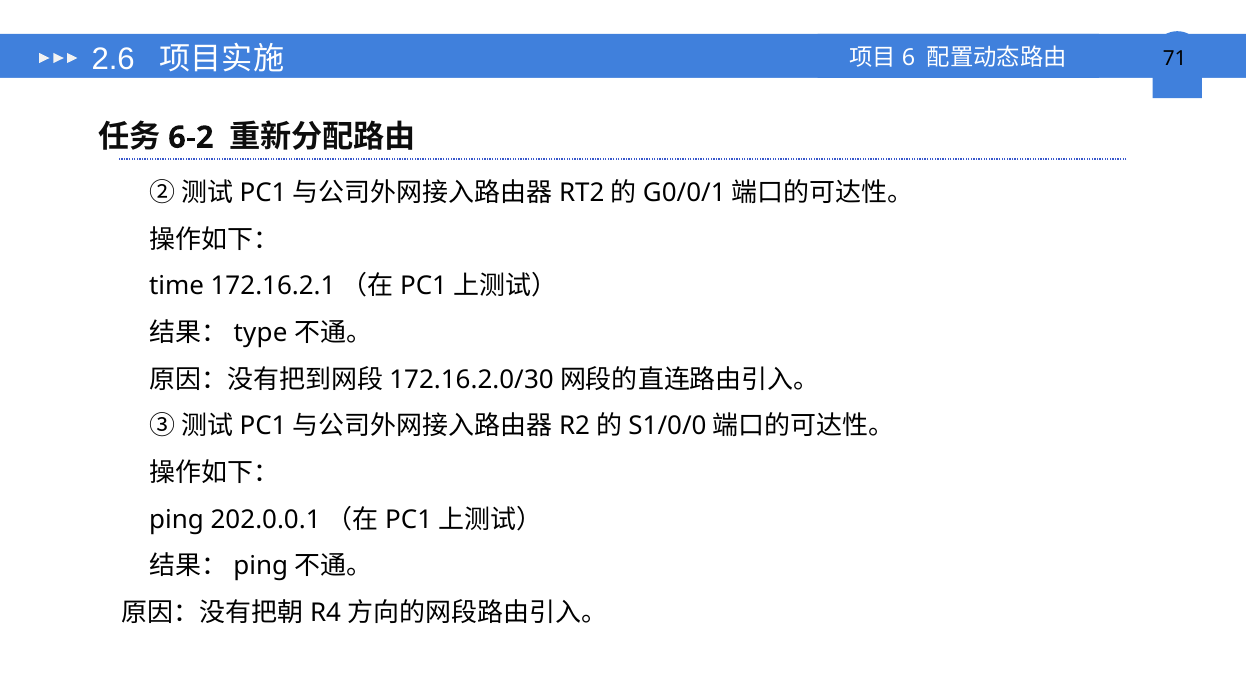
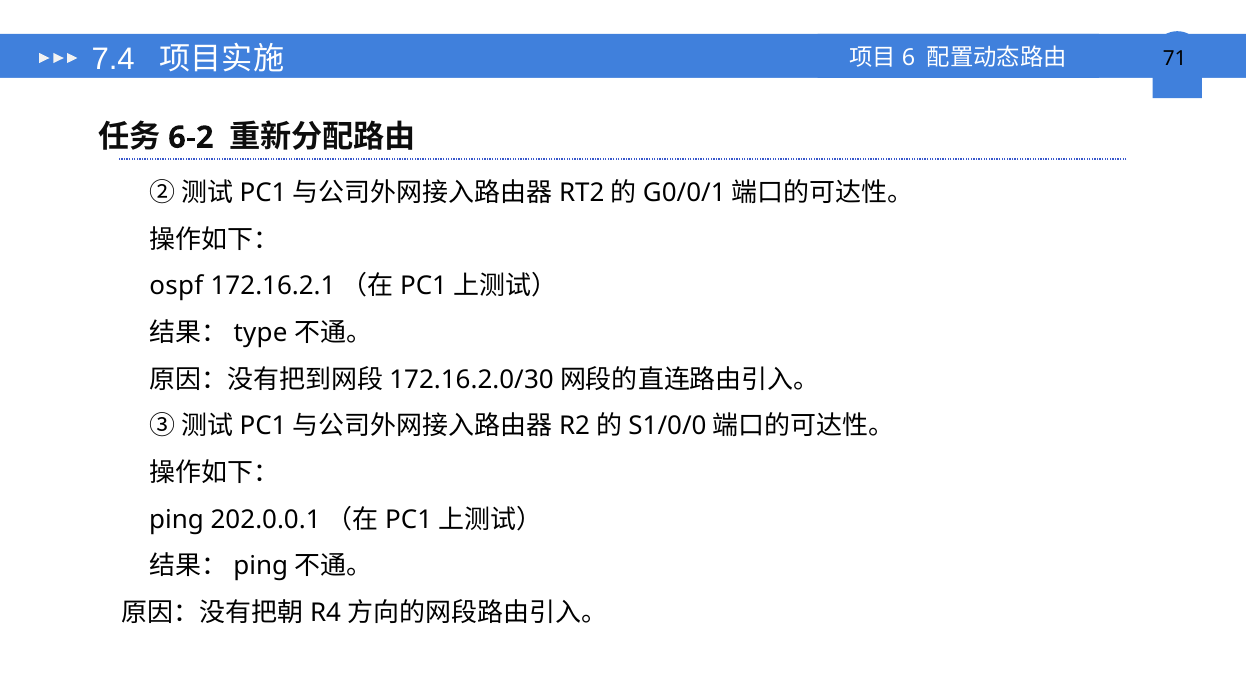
2.6: 2.6 -> 7.4 (113, 60)
time: time -> ospf (176, 287)
